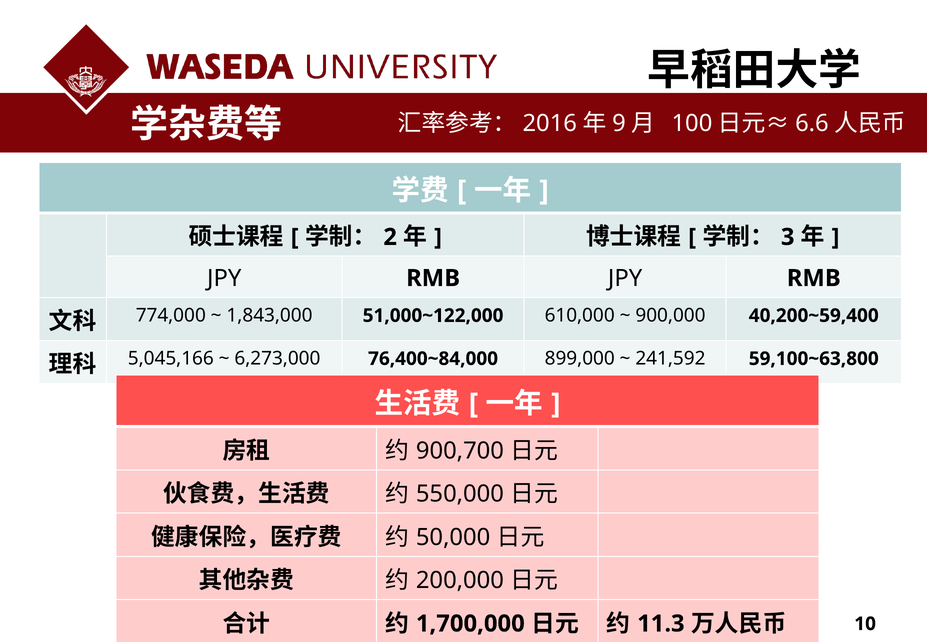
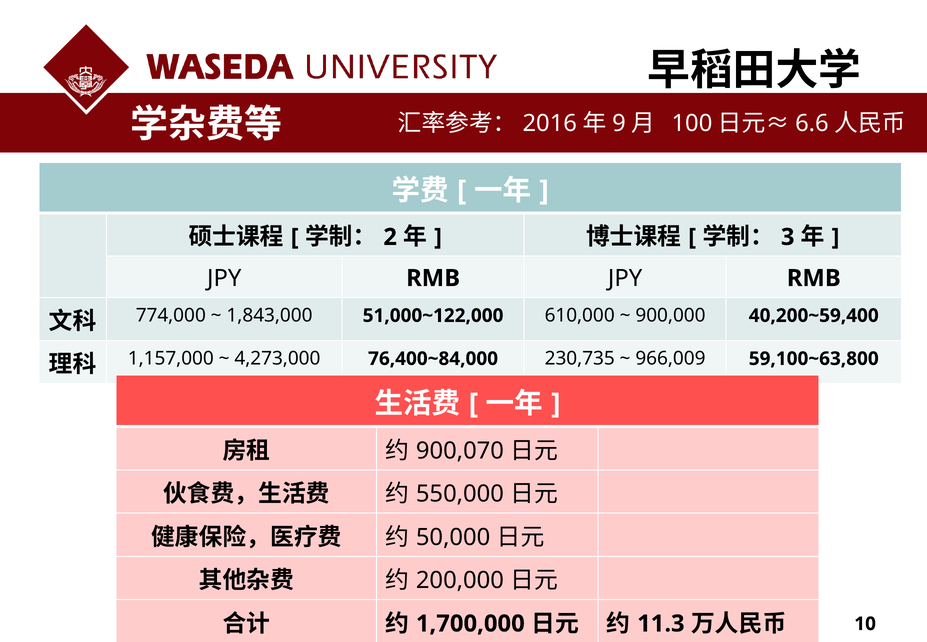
5,045,166: 5,045,166 -> 1,157,000 (171, 359)
6,273,000: 6,273,000 -> 4,273,000 (277, 359)
899,000: 899,000 -> 230,735 (580, 359)
241,592: 241,592 -> 966,009 (670, 359)
900,700: 900,700 -> 900,070 (460, 451)
